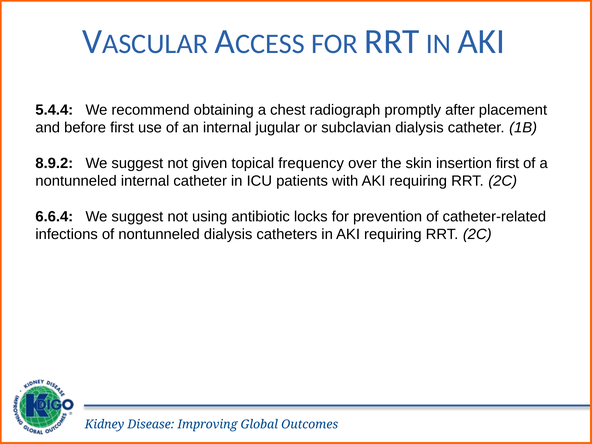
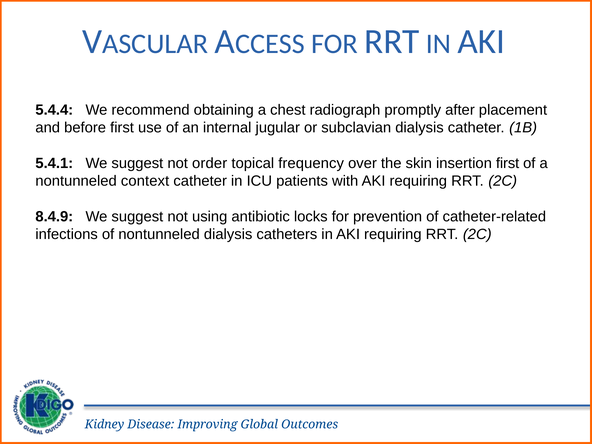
8.9.2: 8.9.2 -> 5.4.1 (54, 163)
given: given -> order (210, 163)
nontunneled internal: internal -> context (145, 181)
6.6.4: 6.6.4 -> 8.4.9 (54, 217)
